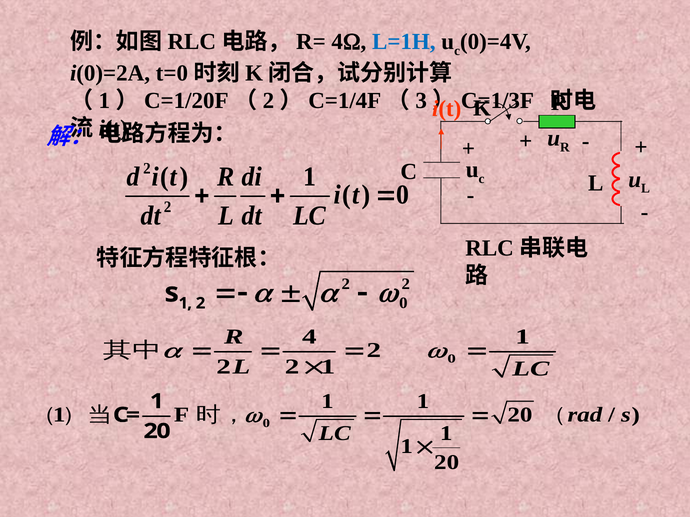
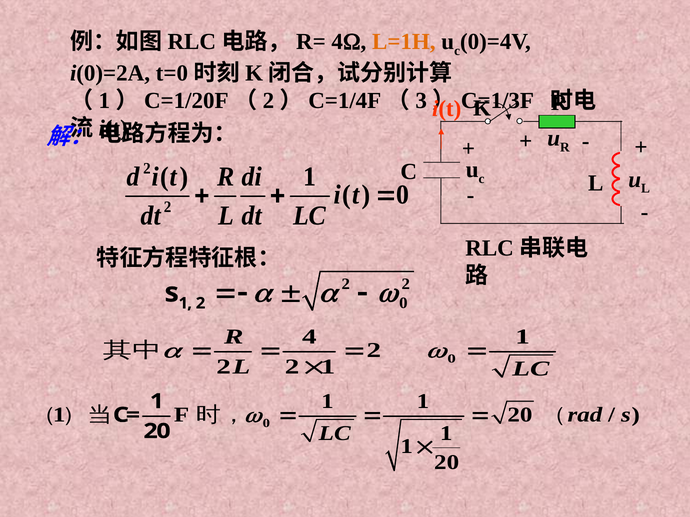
L=1H colour: blue -> orange (404, 42)
